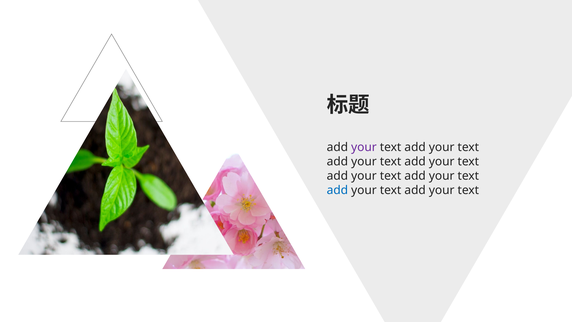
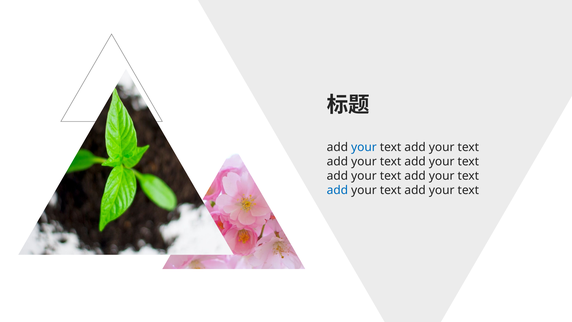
your colour: purple -> blue (364, 147)
